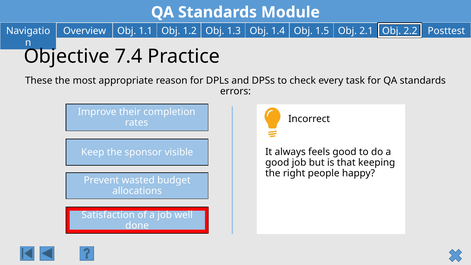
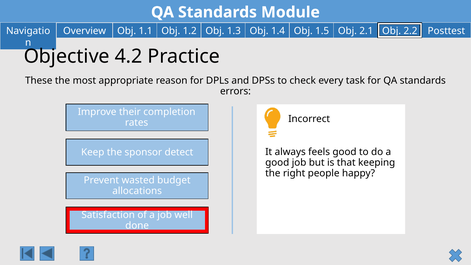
7.4: 7.4 -> 4.2 (129, 56)
visible: visible -> detect (179, 152)
